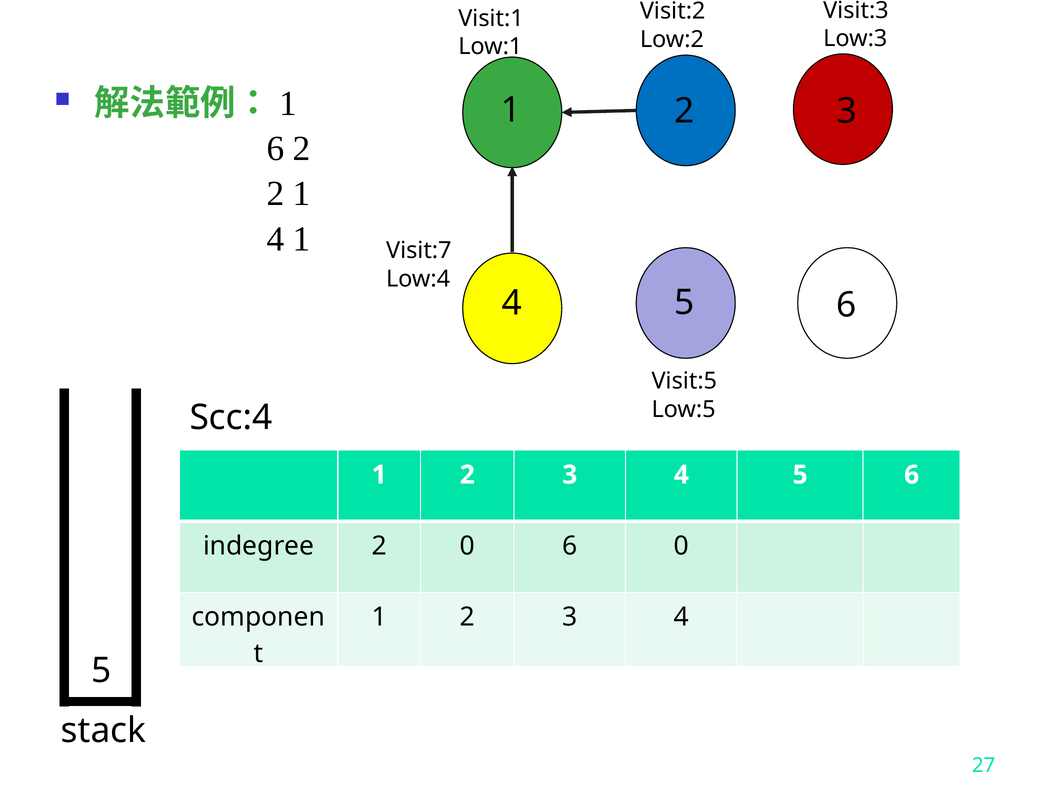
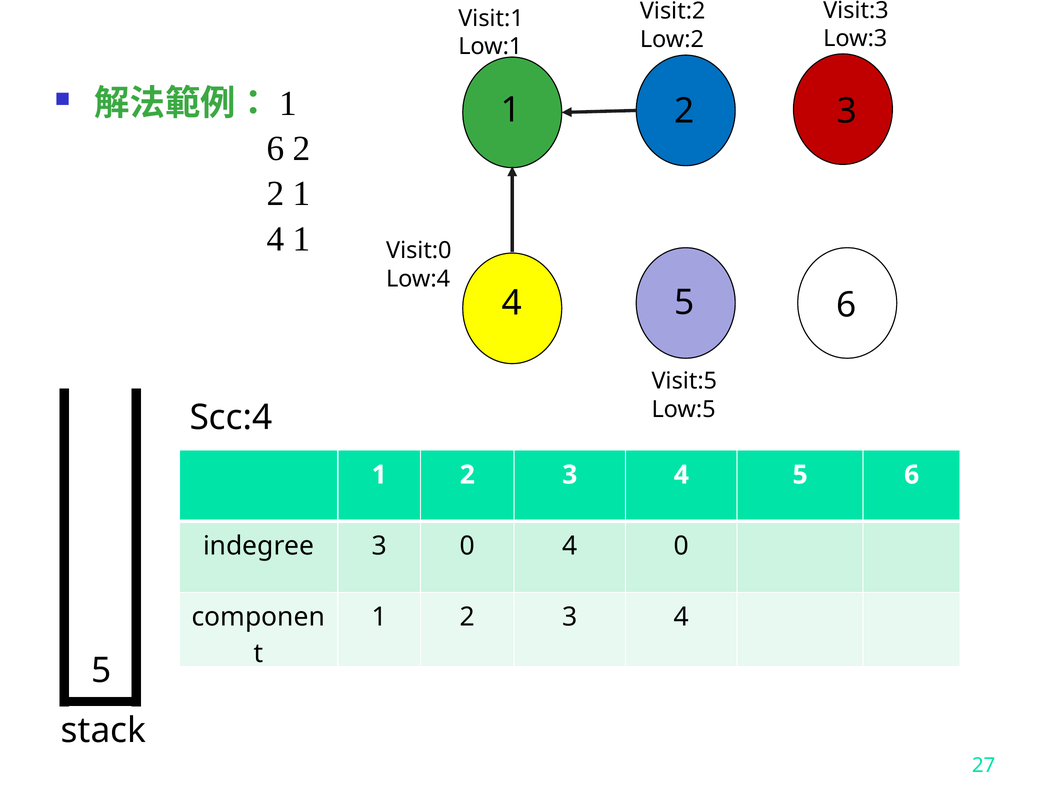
Visit:7: Visit:7 -> Visit:0 (419, 251)
indegree 2: 2 -> 3 (379, 546)
0 6: 6 -> 4 (570, 546)
